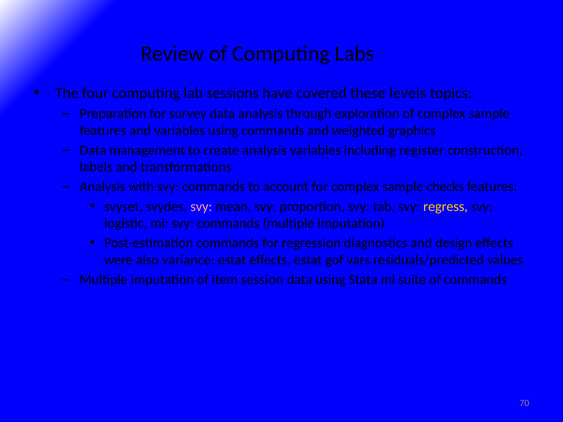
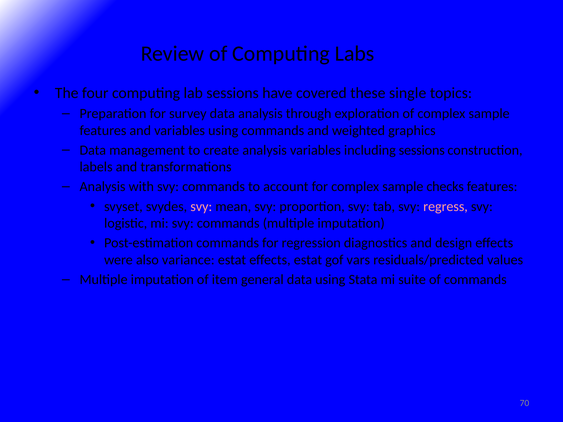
levels: levels -> single (408, 93)
including register: register -> sessions (422, 150)
regress colour: yellow -> pink (446, 206)
session: session -> general (262, 280)
